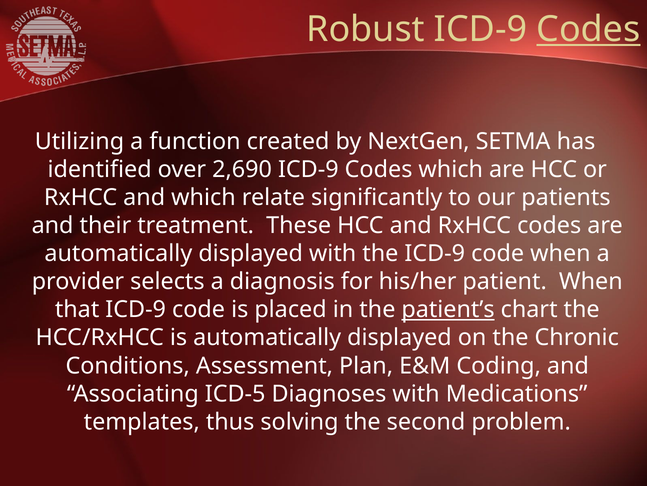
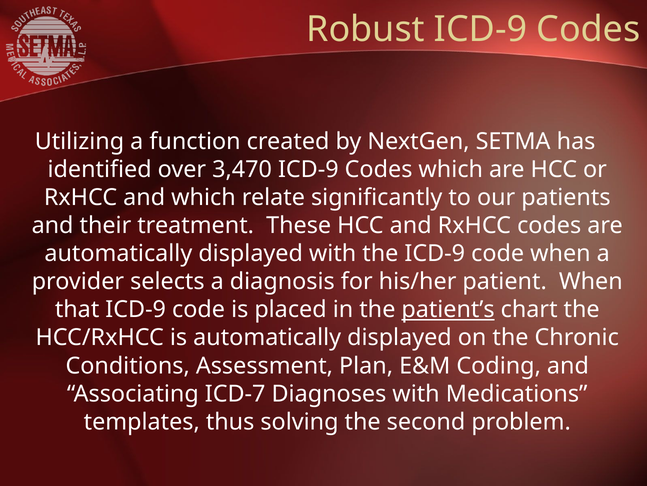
Codes underline: present -> none (588, 29)
2,690: 2,690 -> 3,470 (242, 169)
ICD-5: ICD-5 -> ICD-7 (235, 393)
